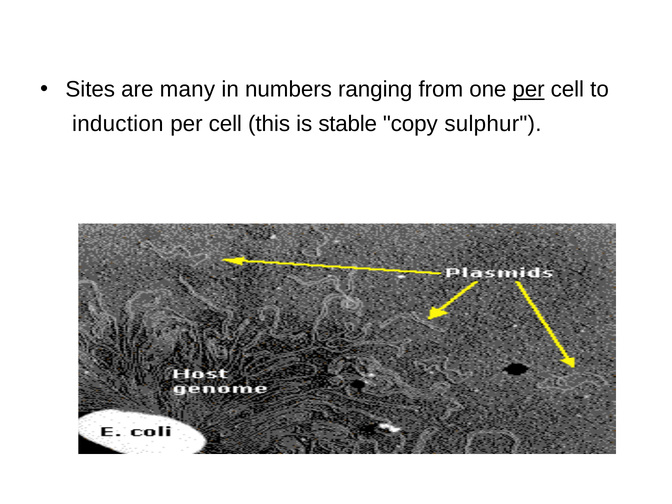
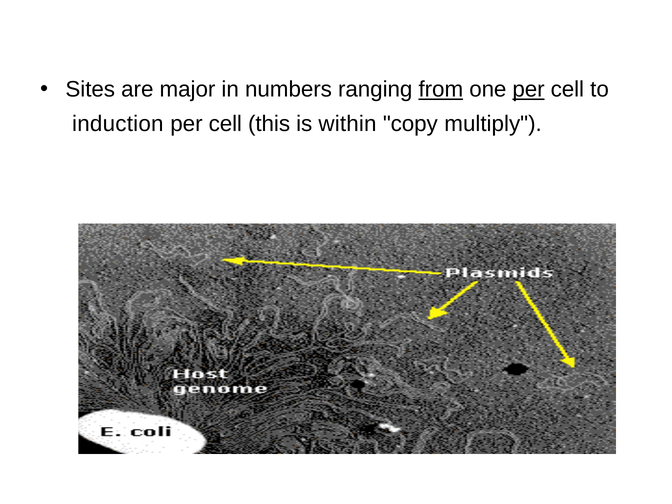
many: many -> major (187, 90)
from underline: none -> present (441, 90)
stable: stable -> within (348, 124)
sulphur: sulphur -> multiply (493, 124)
